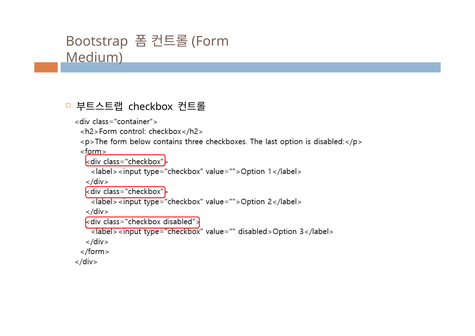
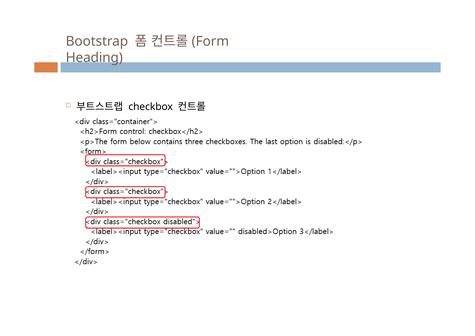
Medium: Medium -> Heading (94, 58)
